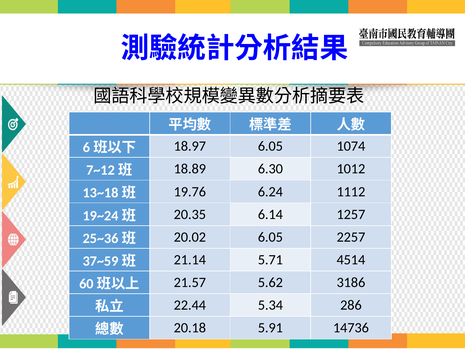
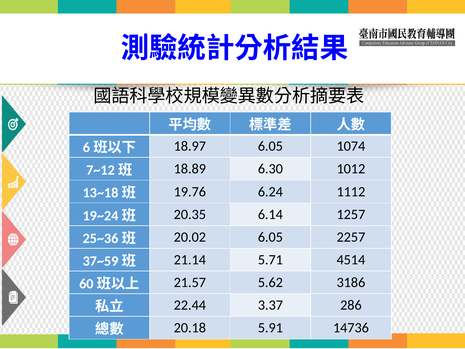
5.34: 5.34 -> 3.37 (270, 305)
